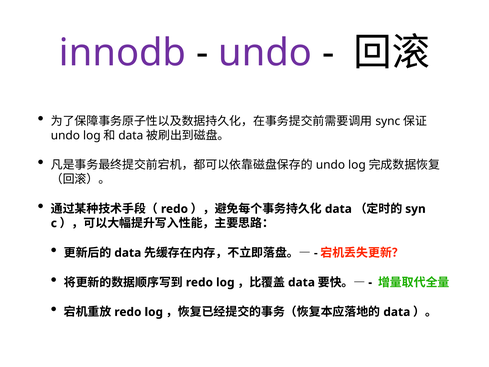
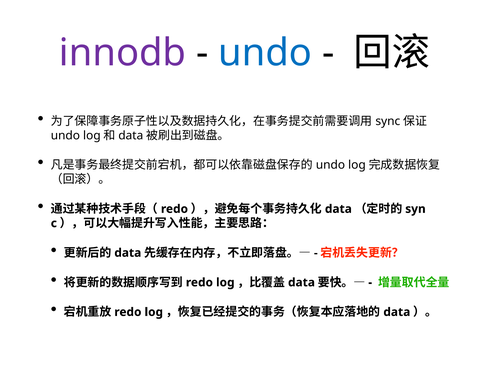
undo colour: purple -> blue (265, 53)
